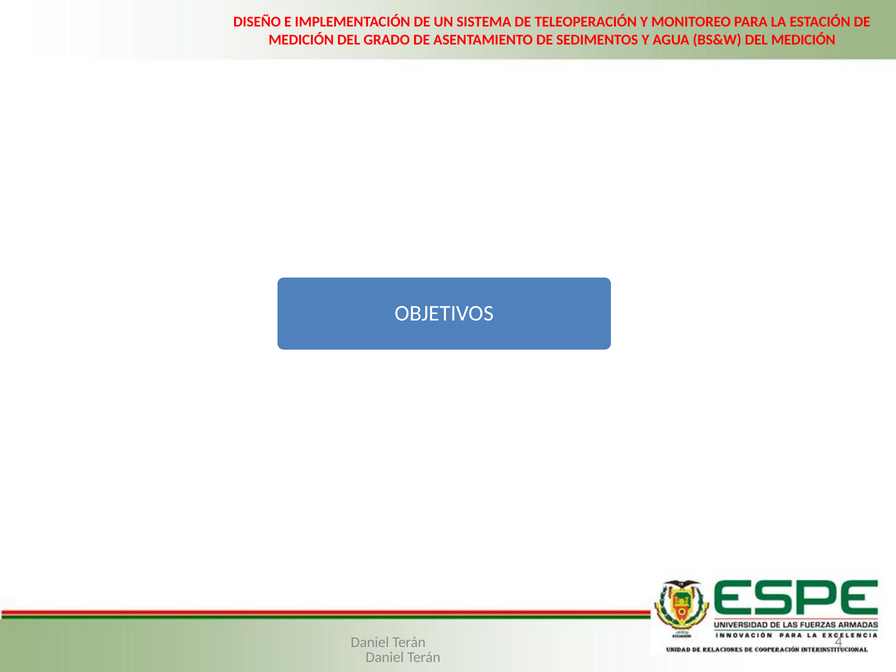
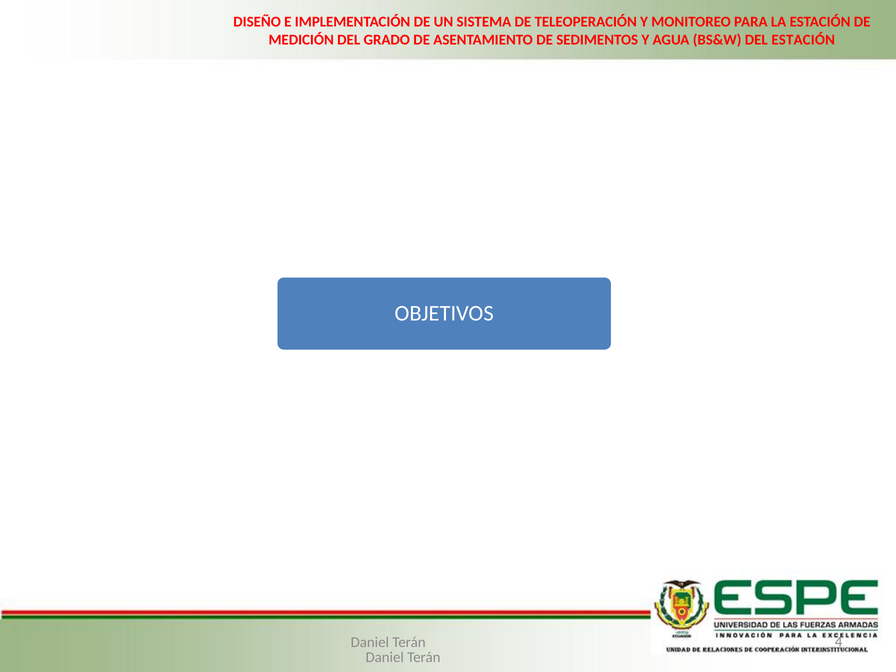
DEL MEDICIÓN: MEDICIÓN -> ESTACIÓN (803, 40)
